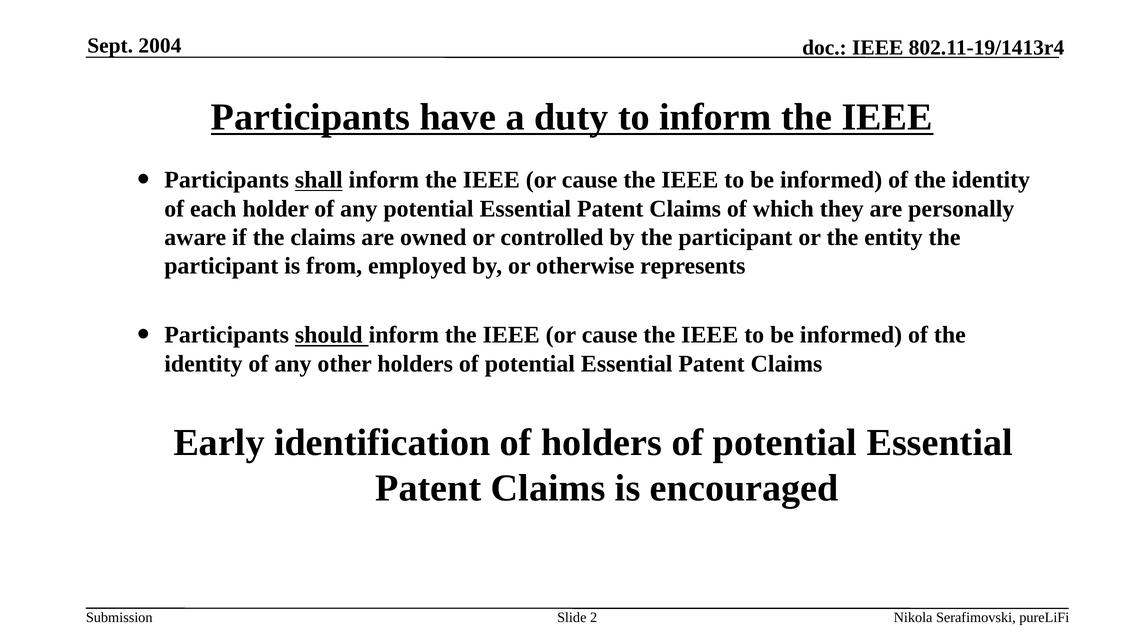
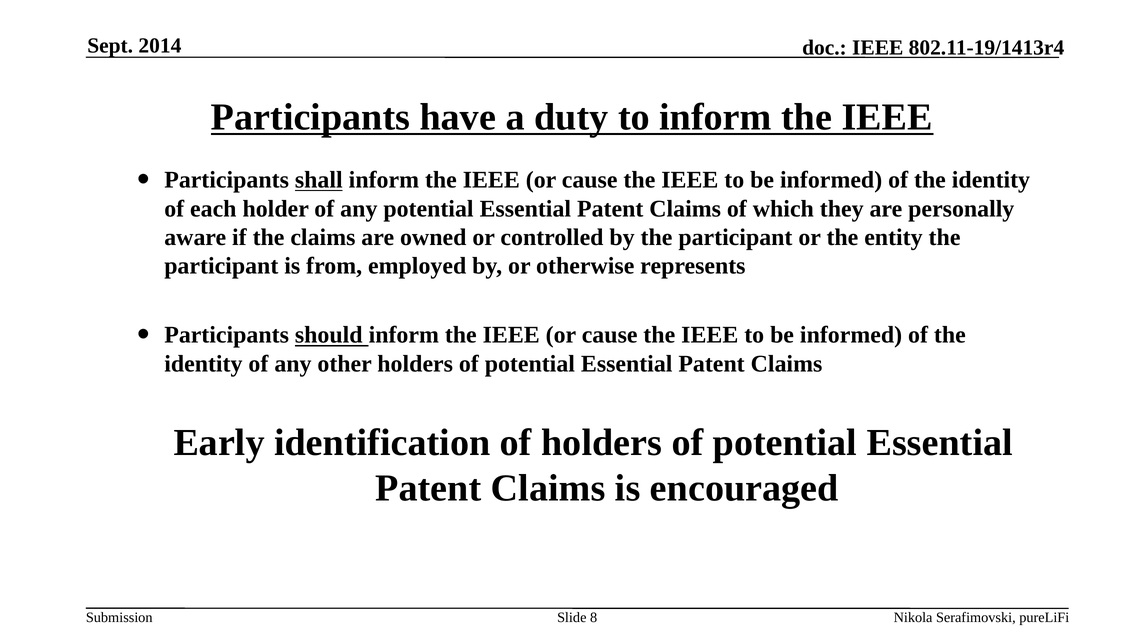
2004: 2004 -> 2014 (160, 46)
2: 2 -> 8 (594, 618)
